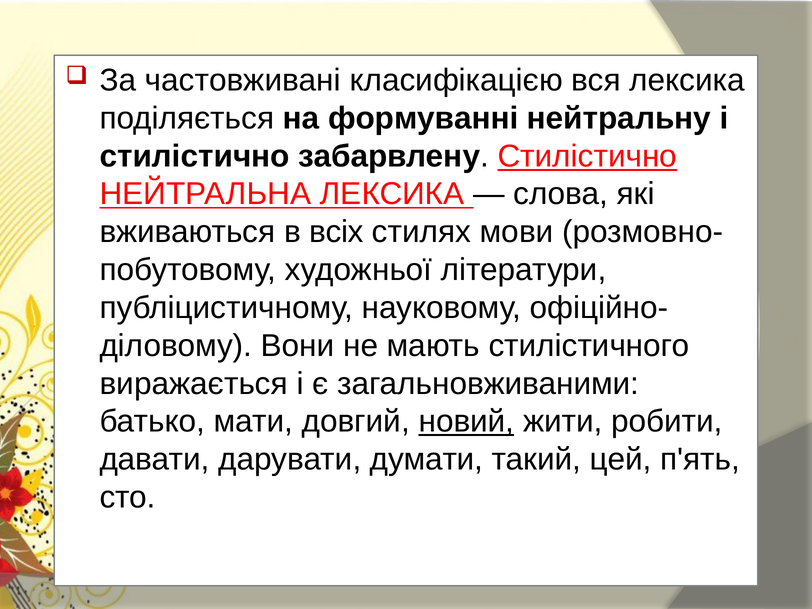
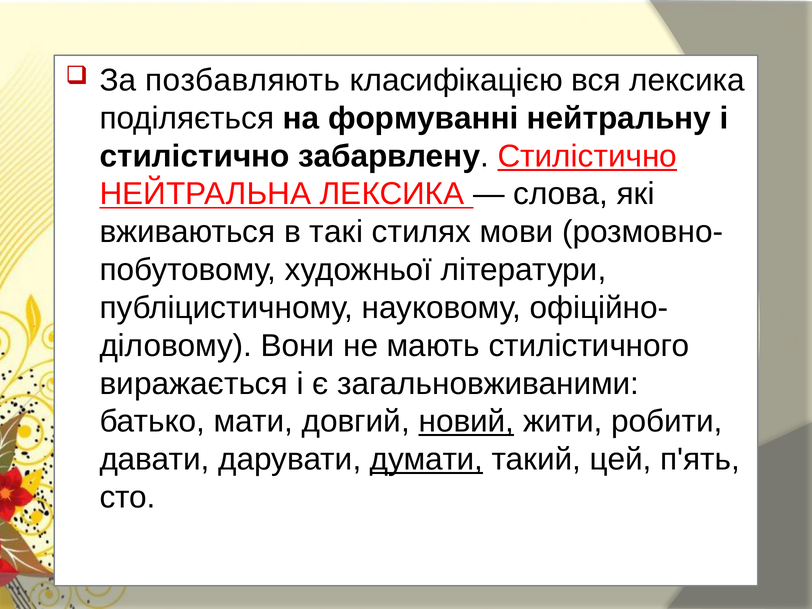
частовживані: частовживані -> позбавляють (243, 80)
всіх: всіх -> такі (336, 232)
думати underline: none -> present (427, 459)
